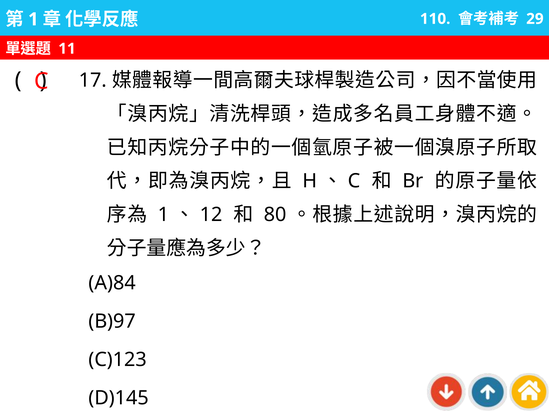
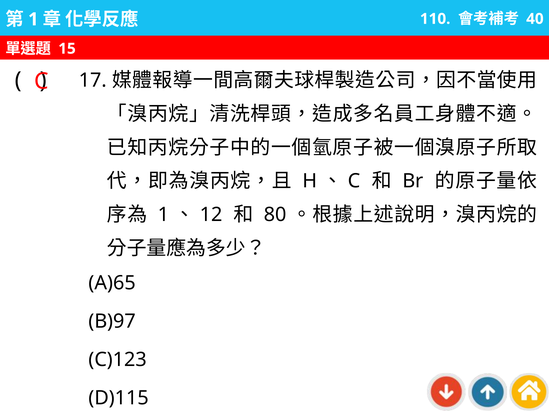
29: 29 -> 40 (535, 19)
11: 11 -> 15 (67, 49)
A)84: A)84 -> A)65 (112, 283)
D)145: D)145 -> D)115 (119, 398)
